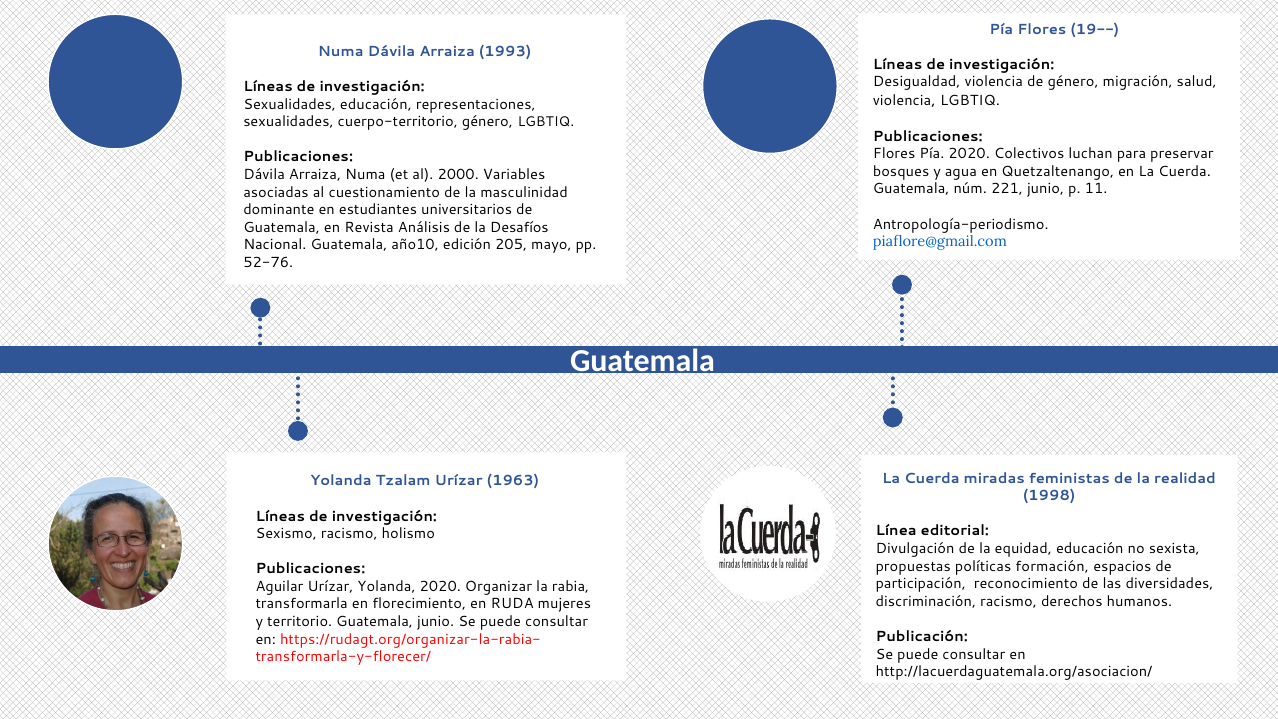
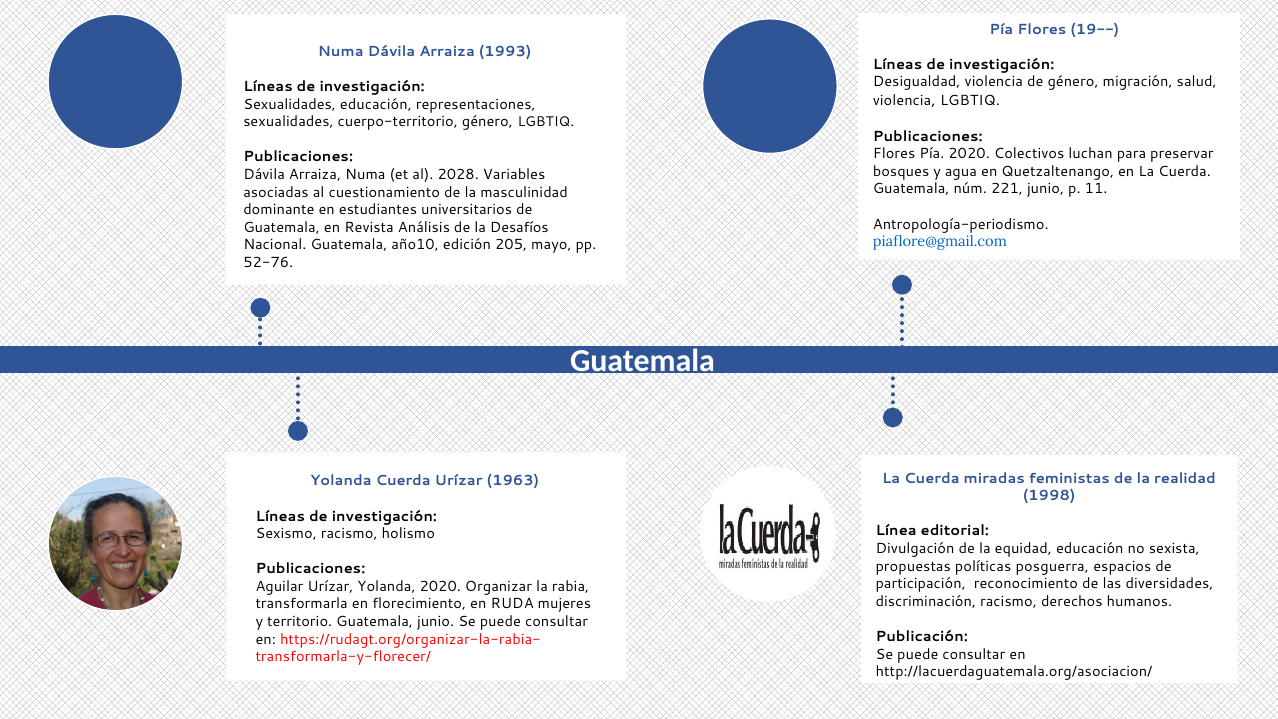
2000: 2000 -> 2028 (458, 175)
Yolanda Tzalam: Tzalam -> Cuerda (403, 481)
formación: formación -> posguerra (1052, 566)
